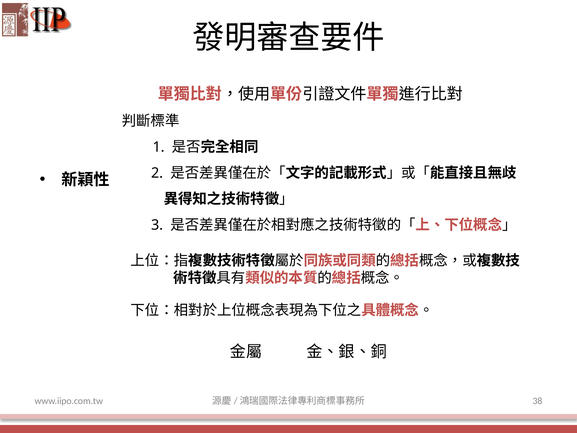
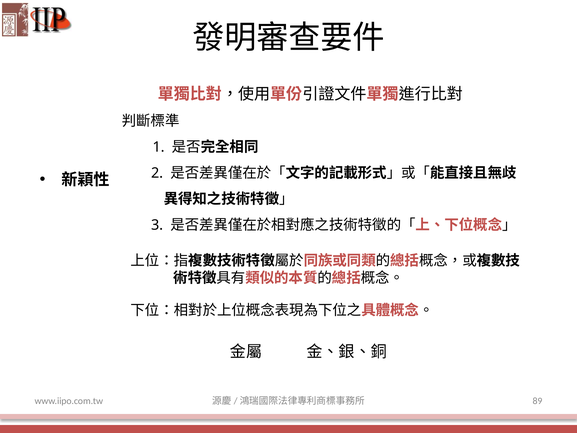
38: 38 -> 89 (538, 401)
